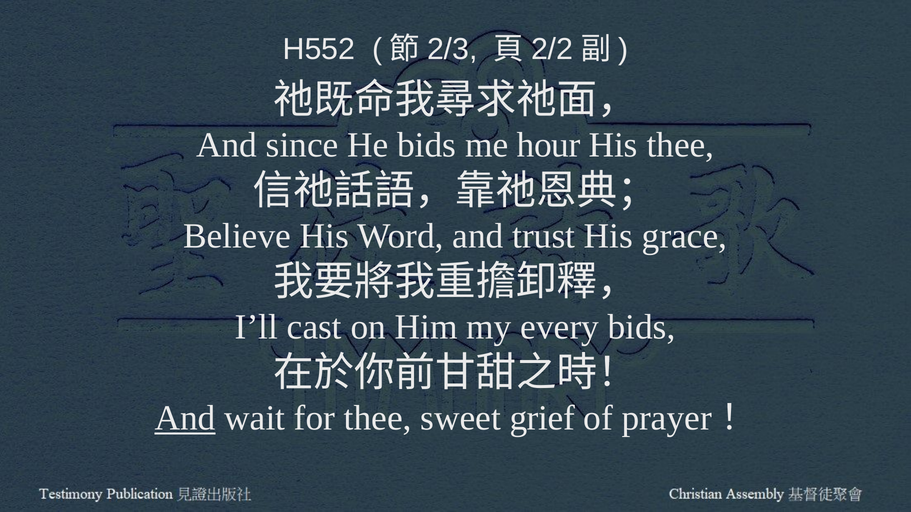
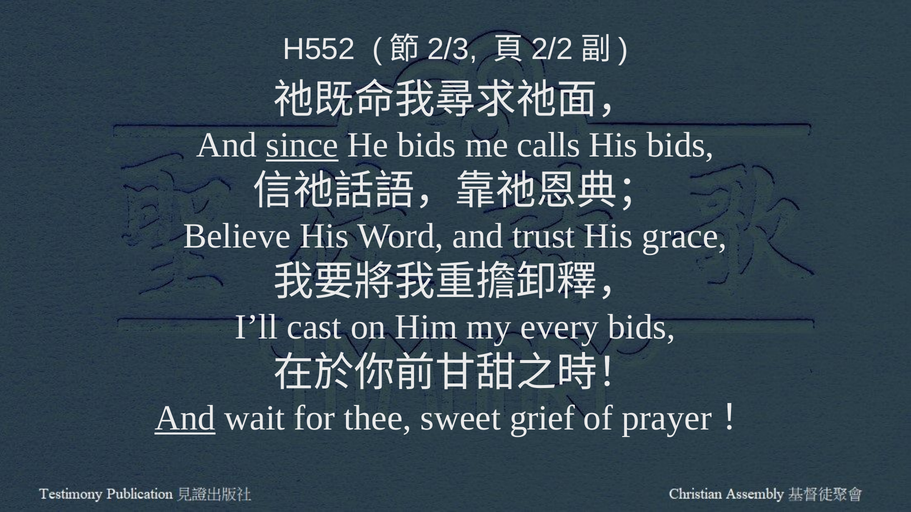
since underline: none -> present (302, 145)
hour: hour -> calls (549, 145)
His thee: thee -> bids (680, 145)
